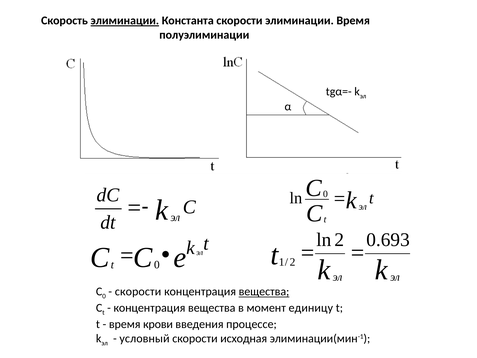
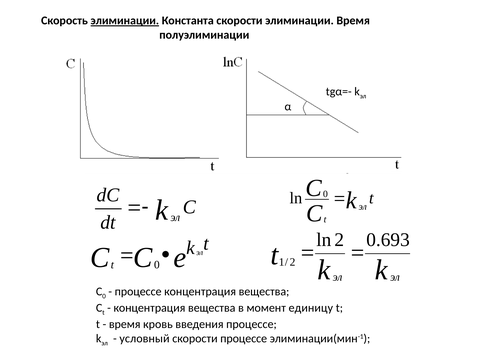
скорости: скорости -> процессе (138, 292)
вещества underline: present -> none (264, 292)
крови: крови -> кровь (158, 324)
скорости исходная: исходная -> процессе (244, 338)
